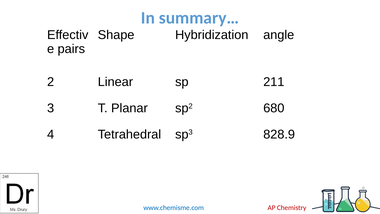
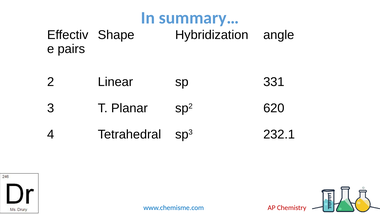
211: 211 -> 331 (274, 82)
680: 680 -> 620 (274, 108)
828.9: 828.9 -> 232.1 (279, 134)
